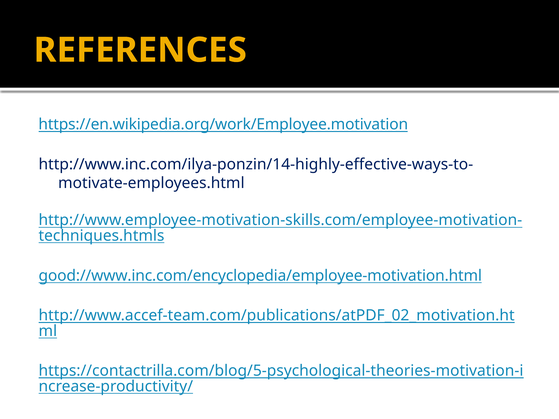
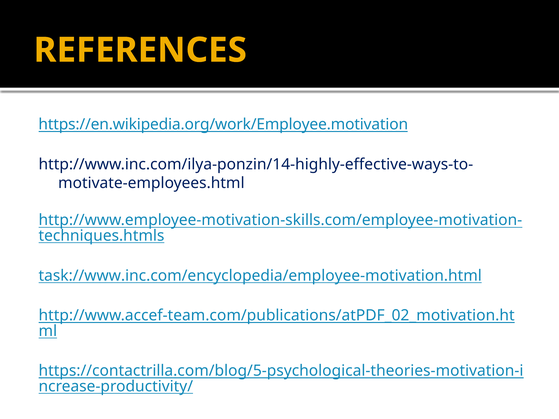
good://www.inc.com/encyclopedia/employee-motivation.html: good://www.inc.com/encyclopedia/employee-motivation.html -> task://www.inc.com/encyclopedia/employee-motivation.html (260, 276)
